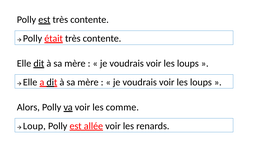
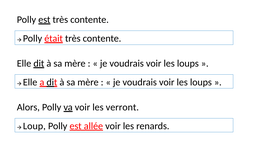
comme: comme -> verront (122, 107)
